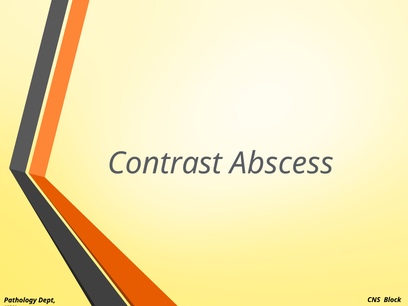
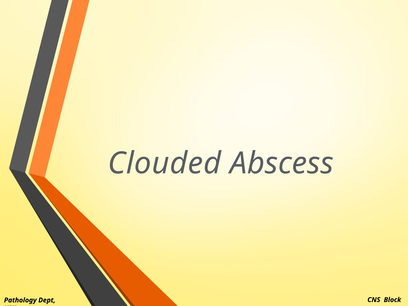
Contrast: Contrast -> Clouded (165, 163)
